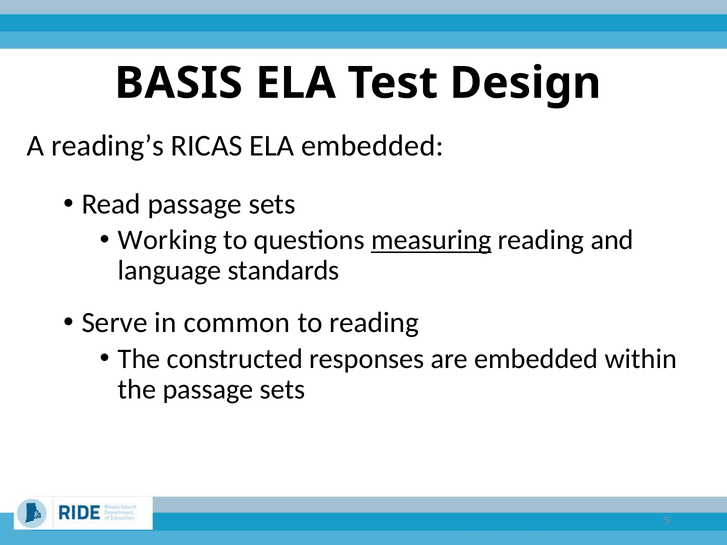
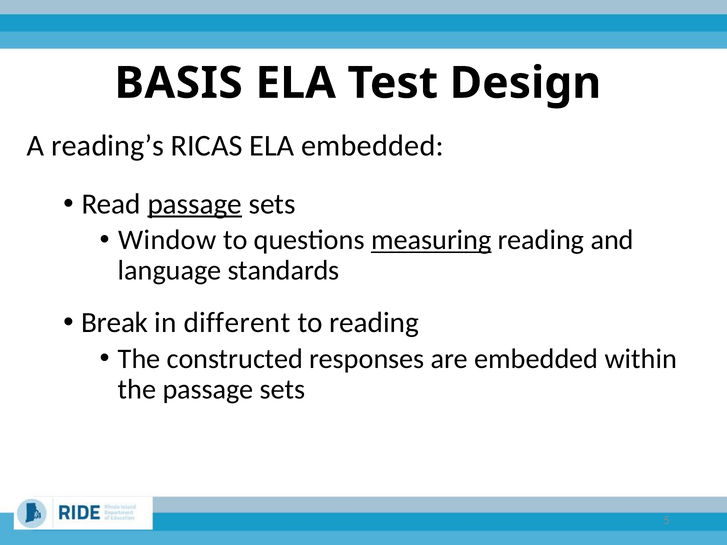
passage underline: none -> present (195, 204)
Working: Working -> Window (167, 240)
Serve: Serve -> Break (115, 323)
common: common -> different (237, 323)
